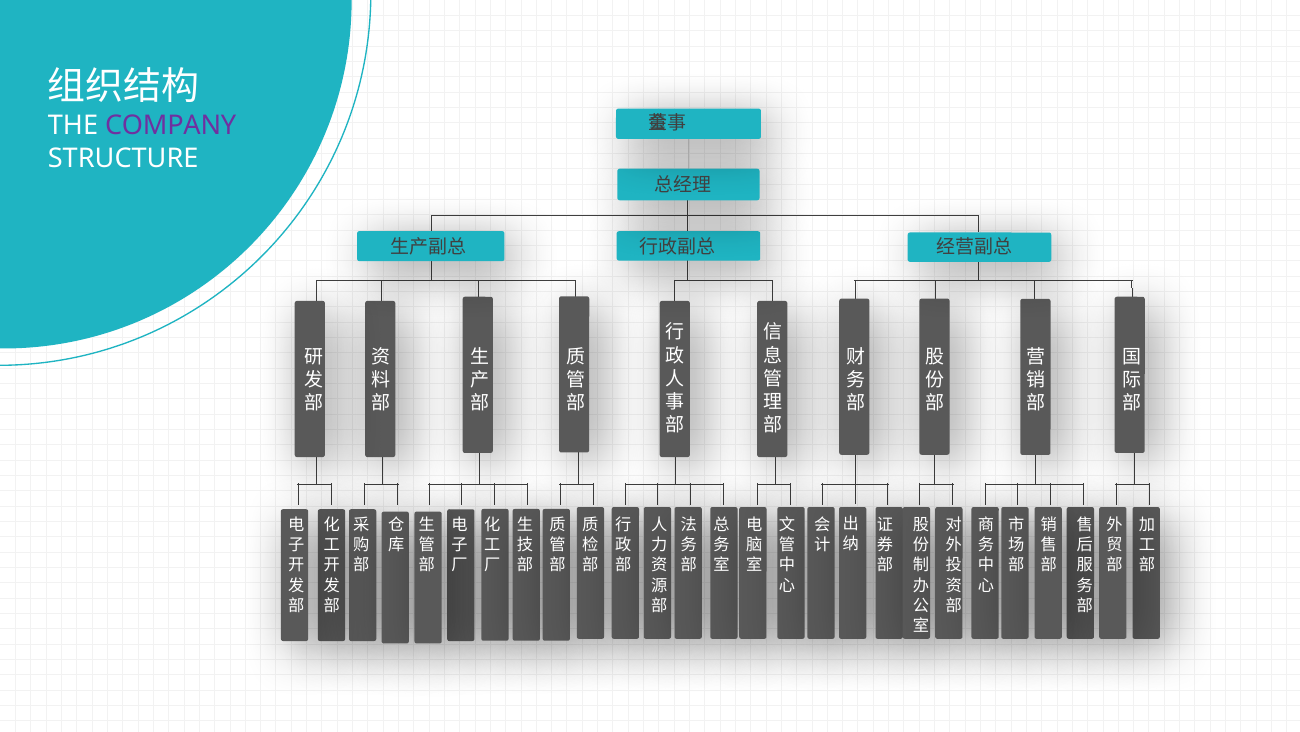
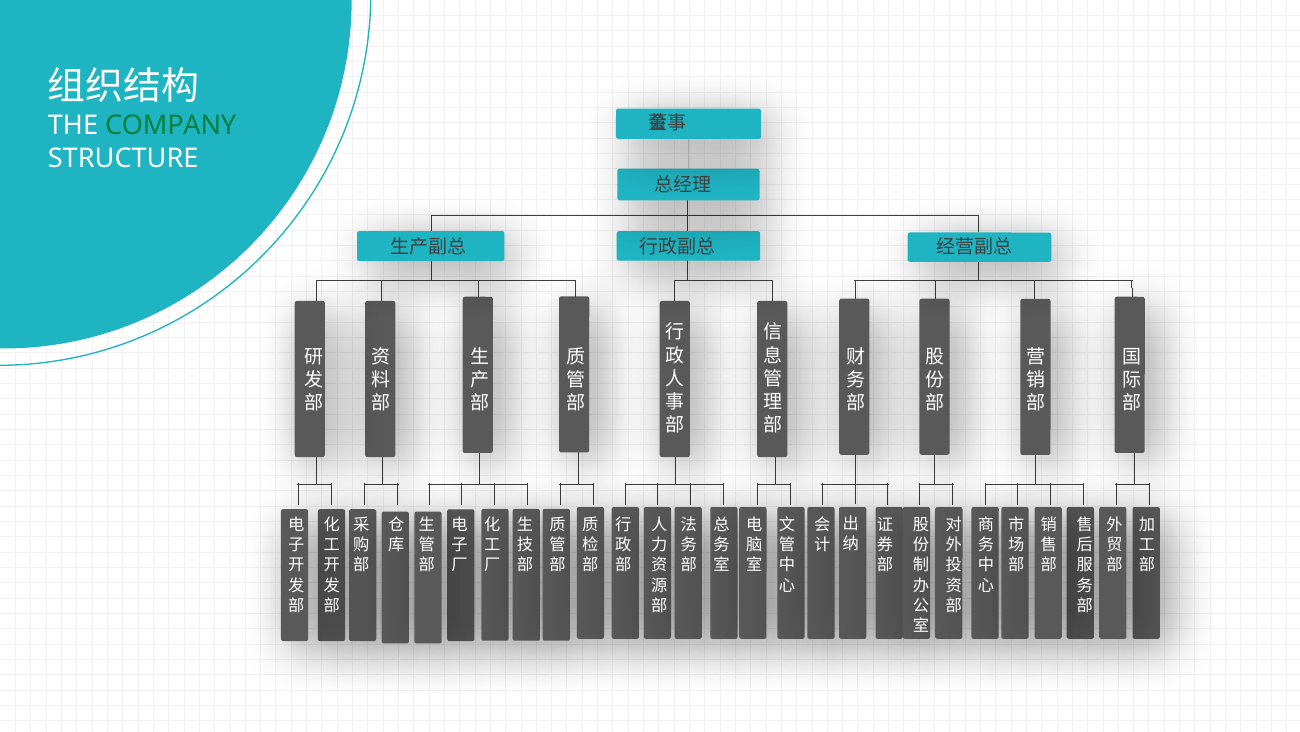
COMPANY colour: purple -> green (171, 125)
